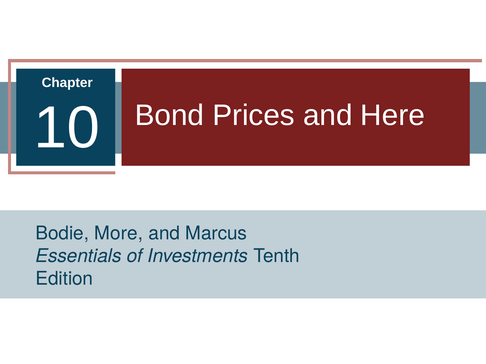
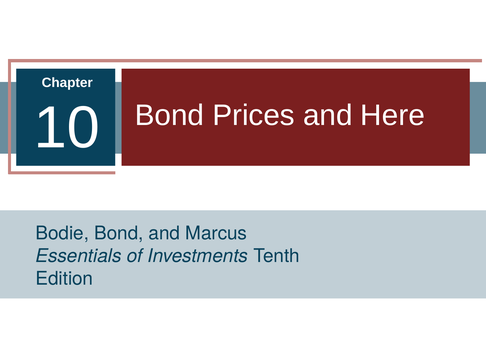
Bodie More: More -> Bond (119, 234)
